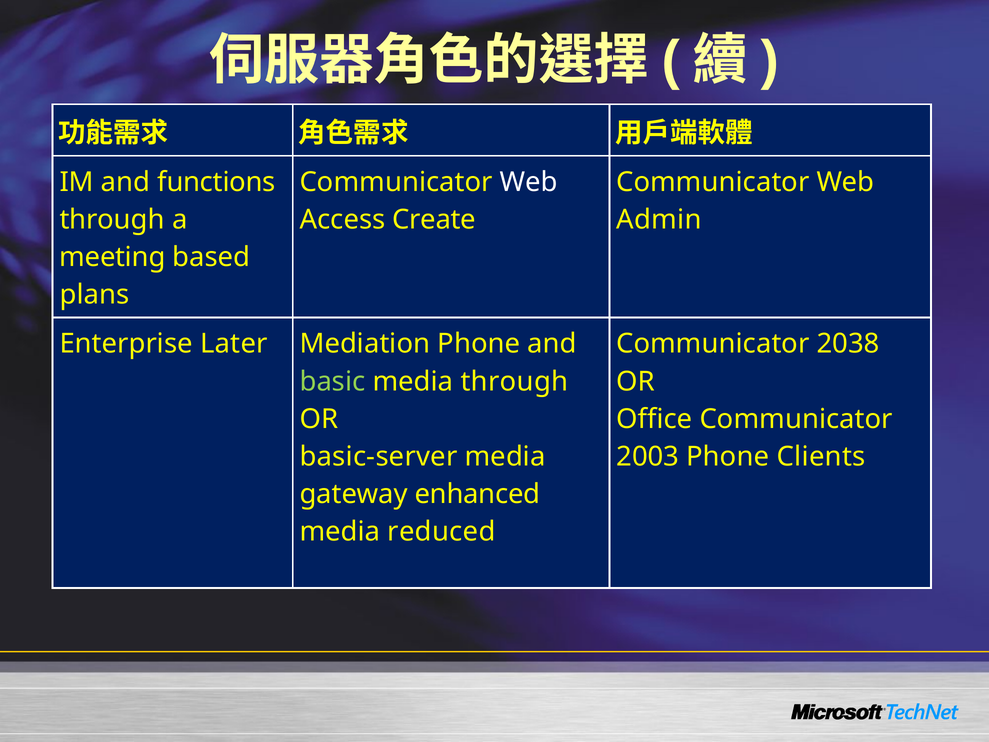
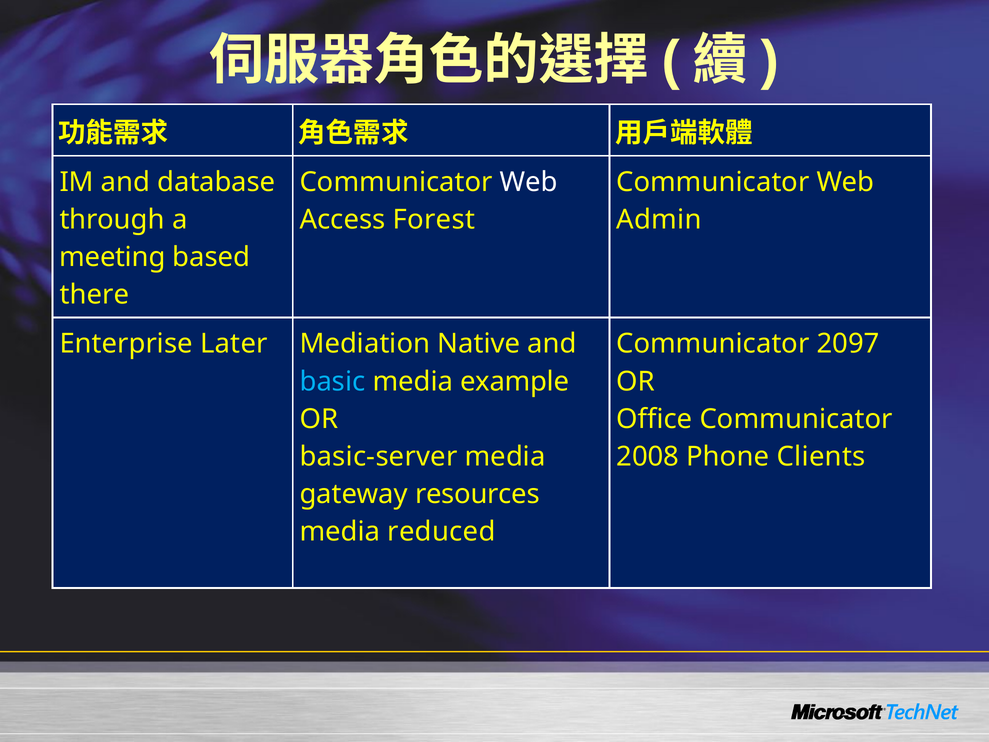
functions: functions -> database (216, 182)
Create: Create -> Forest (434, 219)
plans: plans -> there (94, 295)
Mediation Phone: Phone -> Native (479, 344)
2038: 2038 -> 2097 (848, 344)
basic colour: light green -> light blue (333, 381)
media through: through -> example (515, 381)
2003: 2003 -> 2008 (648, 456)
enhanced: enhanced -> resources (477, 494)
